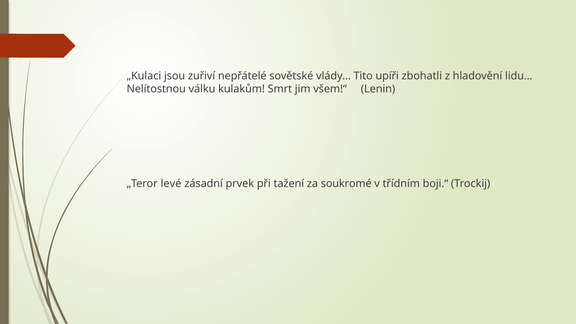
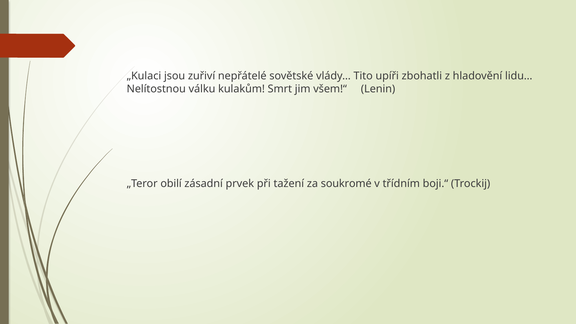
levé: levé -> obilí (171, 184)
